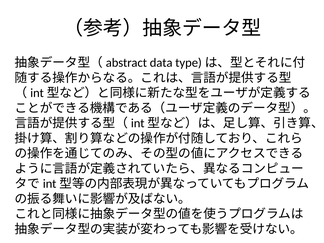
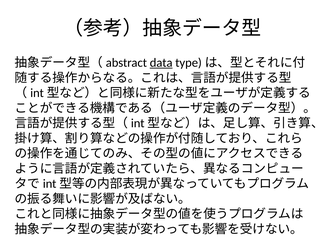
data underline: none -> present (161, 63)
